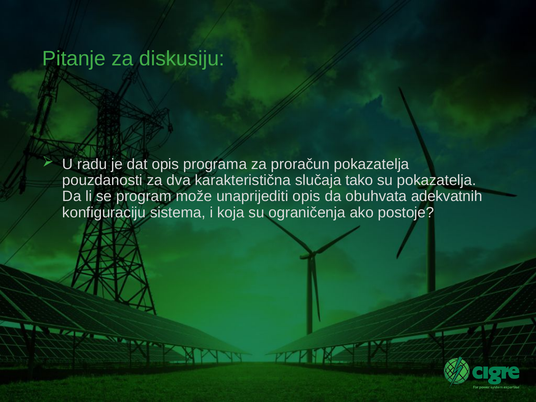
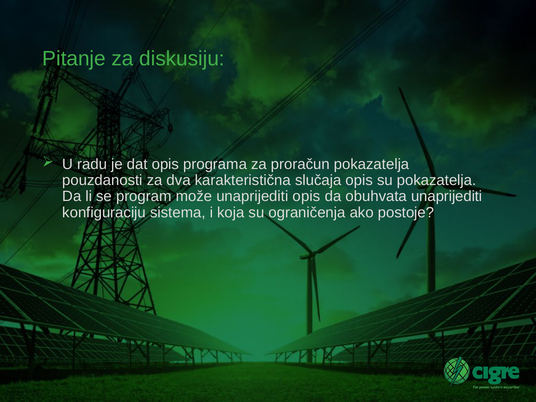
slučaja tako: tako -> opis (359, 180)
obuhvata adekvatnih: adekvatnih -> unaprijediti (447, 196)
